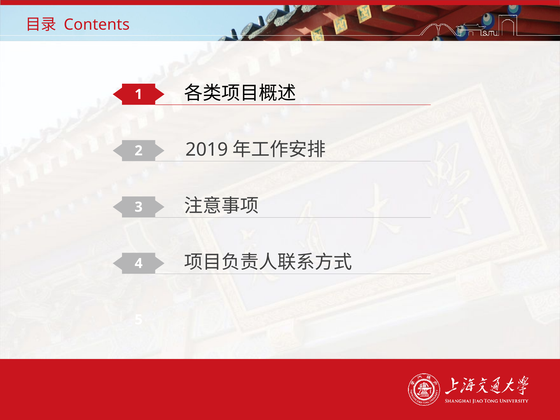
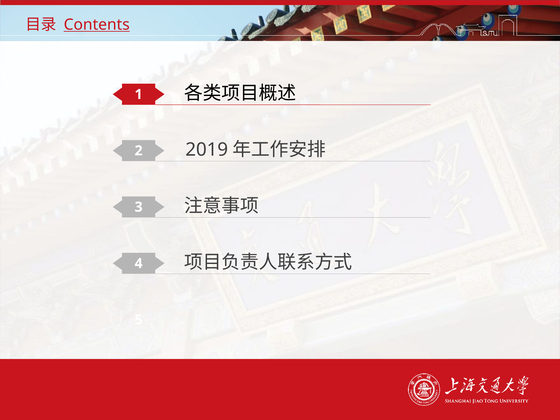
Contents underline: none -> present (97, 25)
